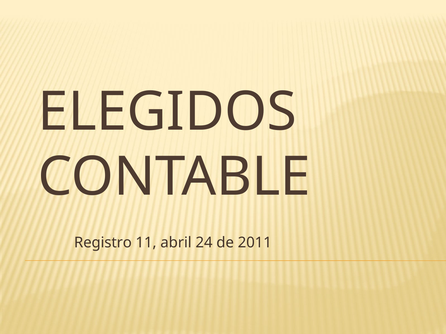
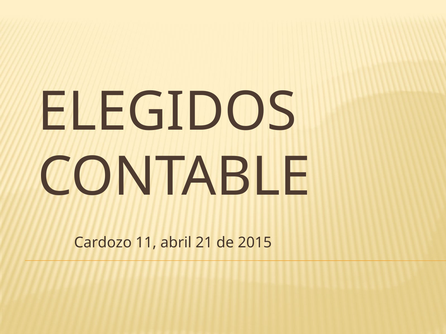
Registro: Registro -> Cardozo (103, 243)
24: 24 -> 21 (204, 243)
2011: 2011 -> 2015 (255, 243)
